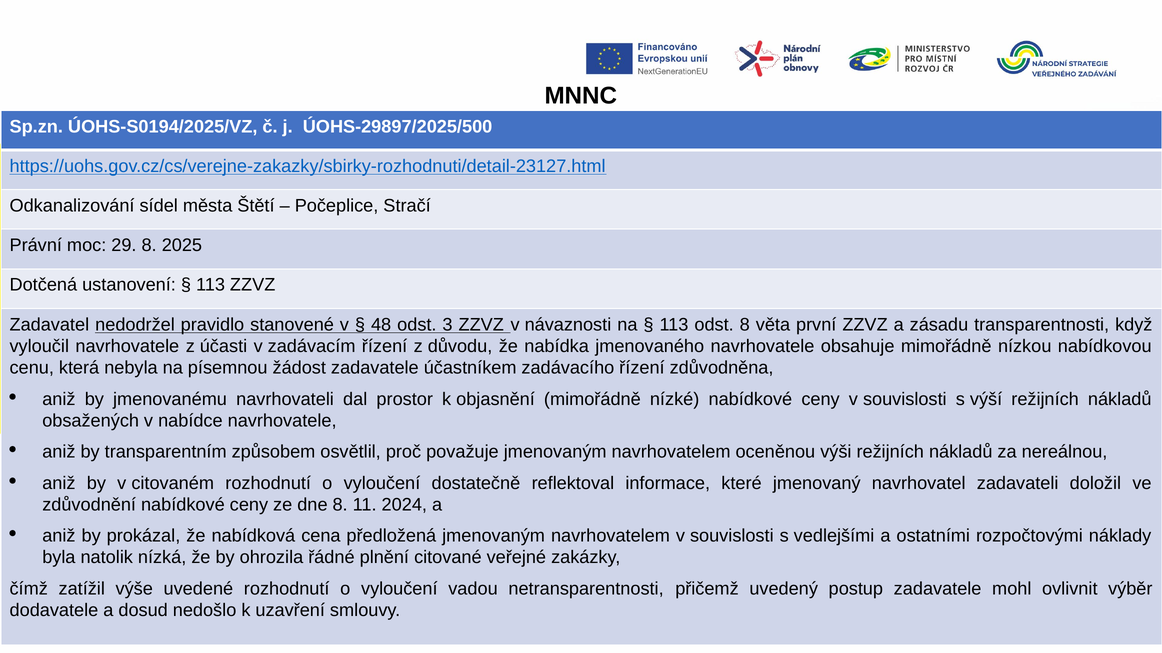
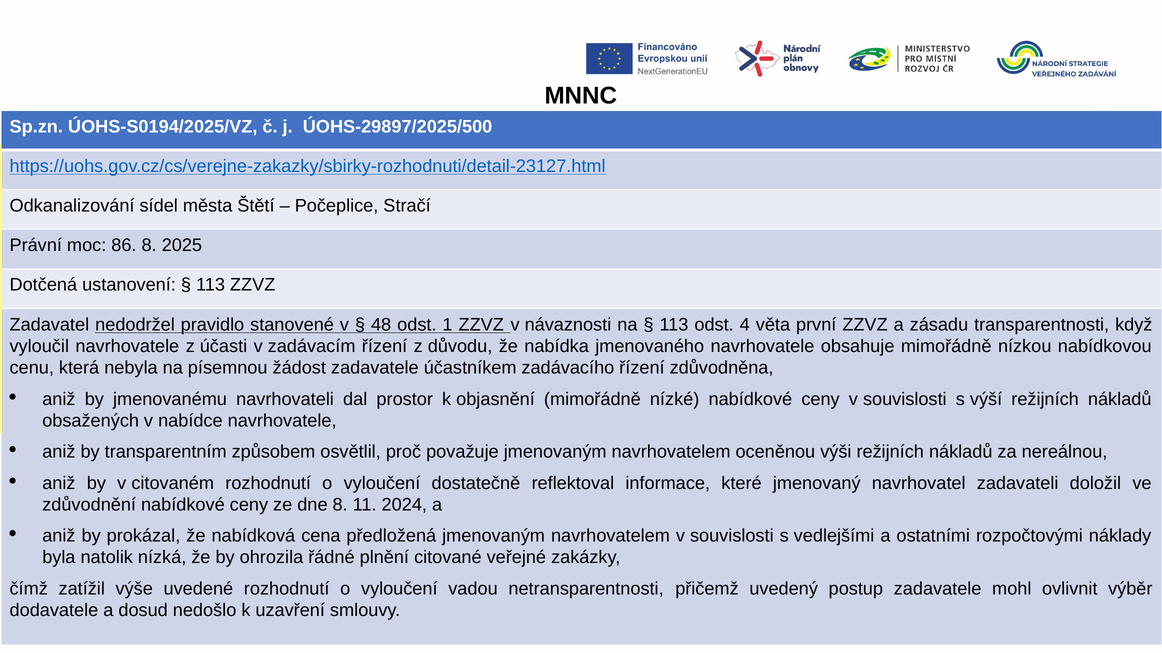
29: 29 -> 86 (124, 246)
3: 3 -> 1 (447, 325)
odst 8: 8 -> 4 (745, 325)
